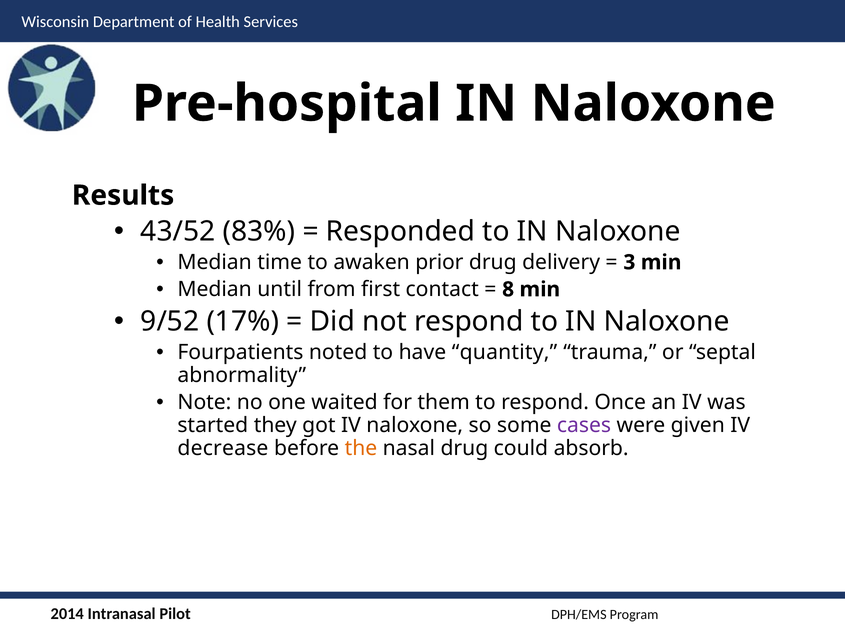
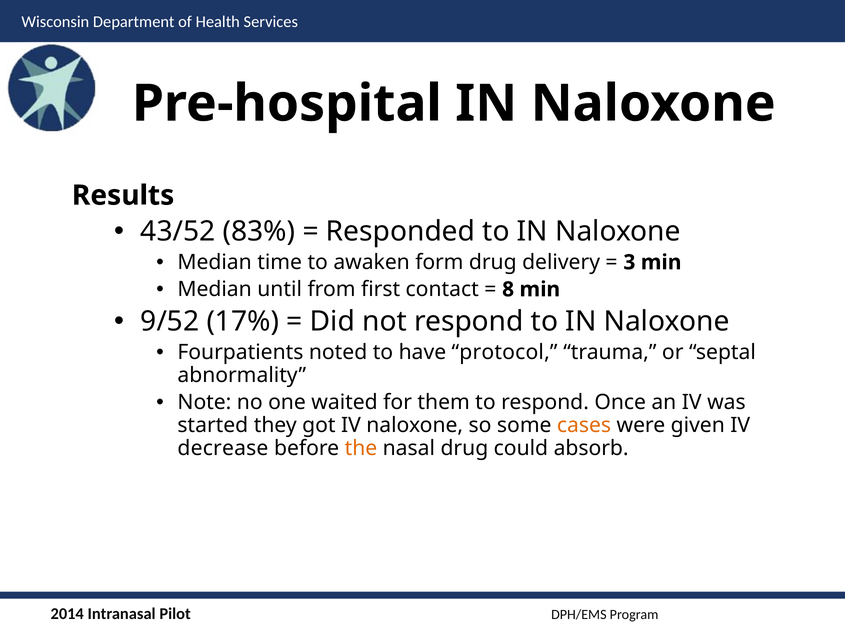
prior: prior -> form (439, 262)
quantity: quantity -> protocol (505, 352)
cases colour: purple -> orange (584, 425)
